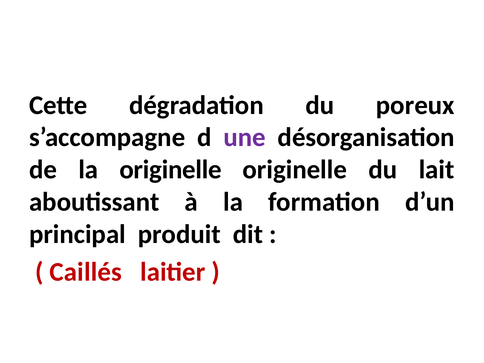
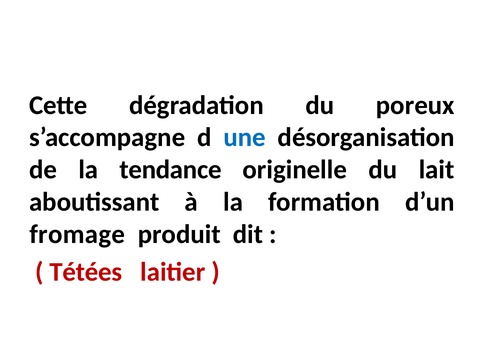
une colour: purple -> blue (245, 137)
la originelle: originelle -> tendance (171, 170)
principal: principal -> fromage (77, 234)
Caillés: Caillés -> Tétées (86, 272)
